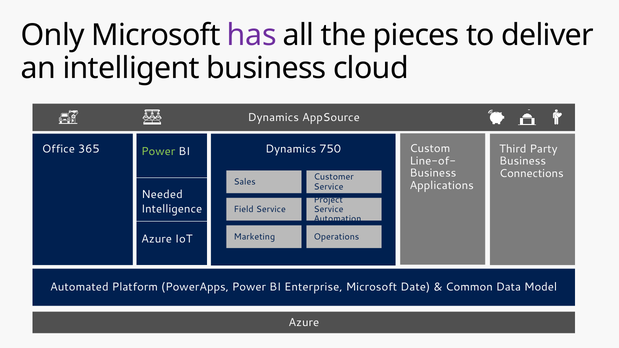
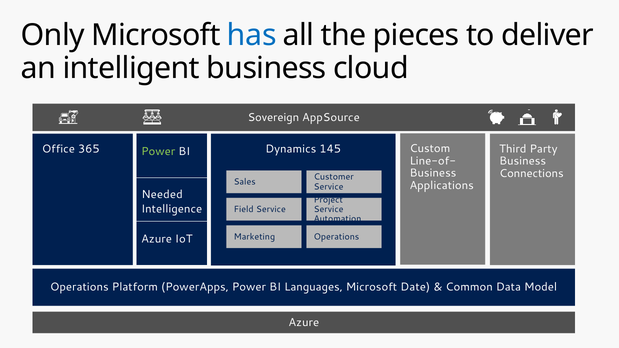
has colour: purple -> blue (252, 35)
Dynamics: Dynamics -> Sovereign (273, 117)
750: 750 -> 145 (330, 149)
Automated: Automated -> Operations (79, 287)
Enterprise: Enterprise -> Languages (314, 287)
